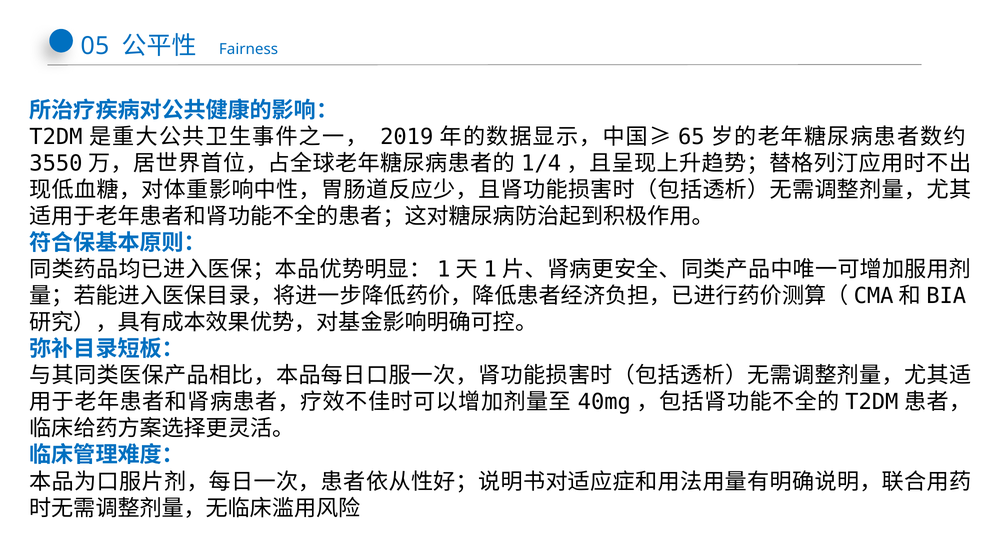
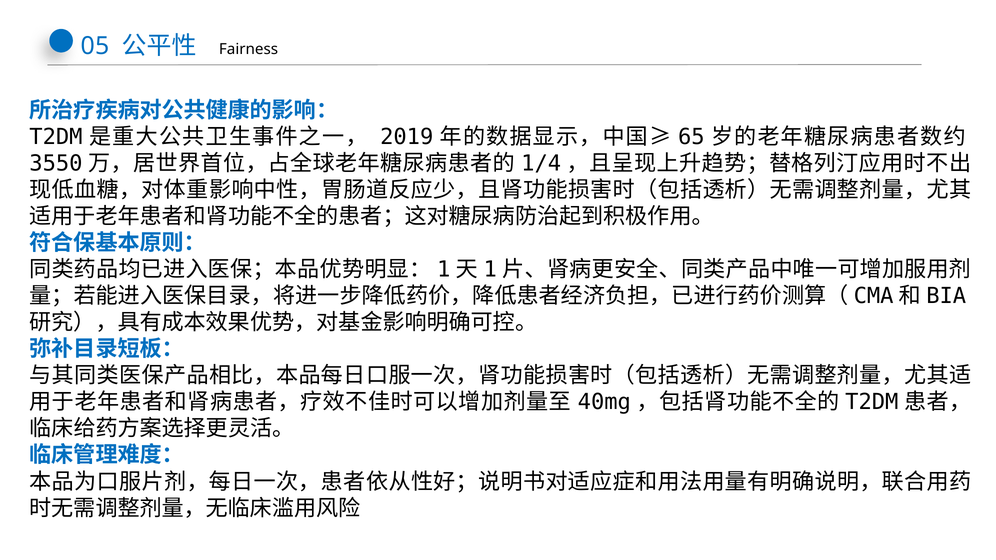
Fairness colour: blue -> black (249, 49)
